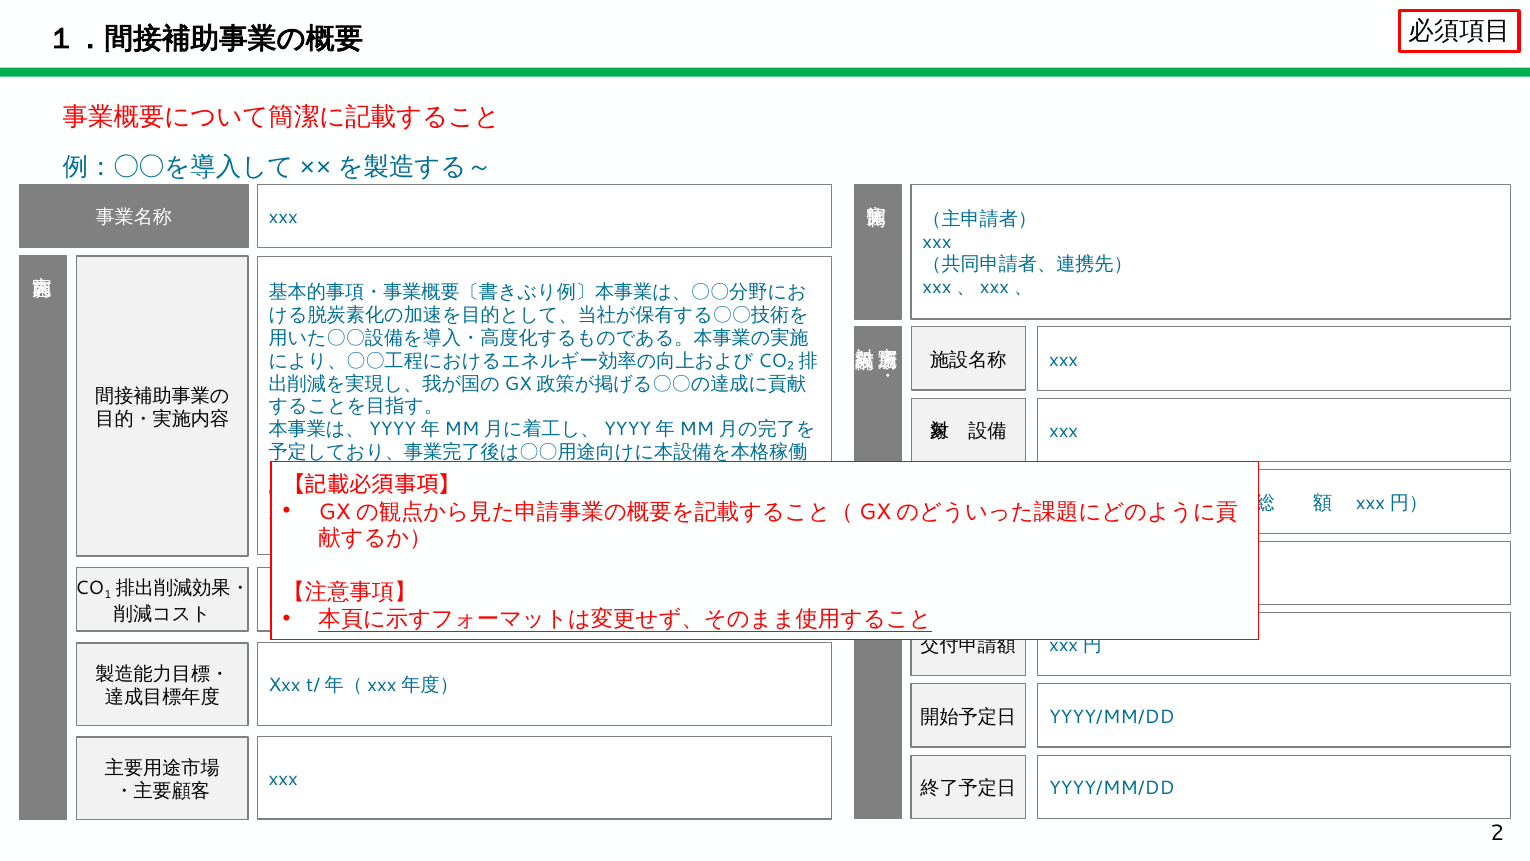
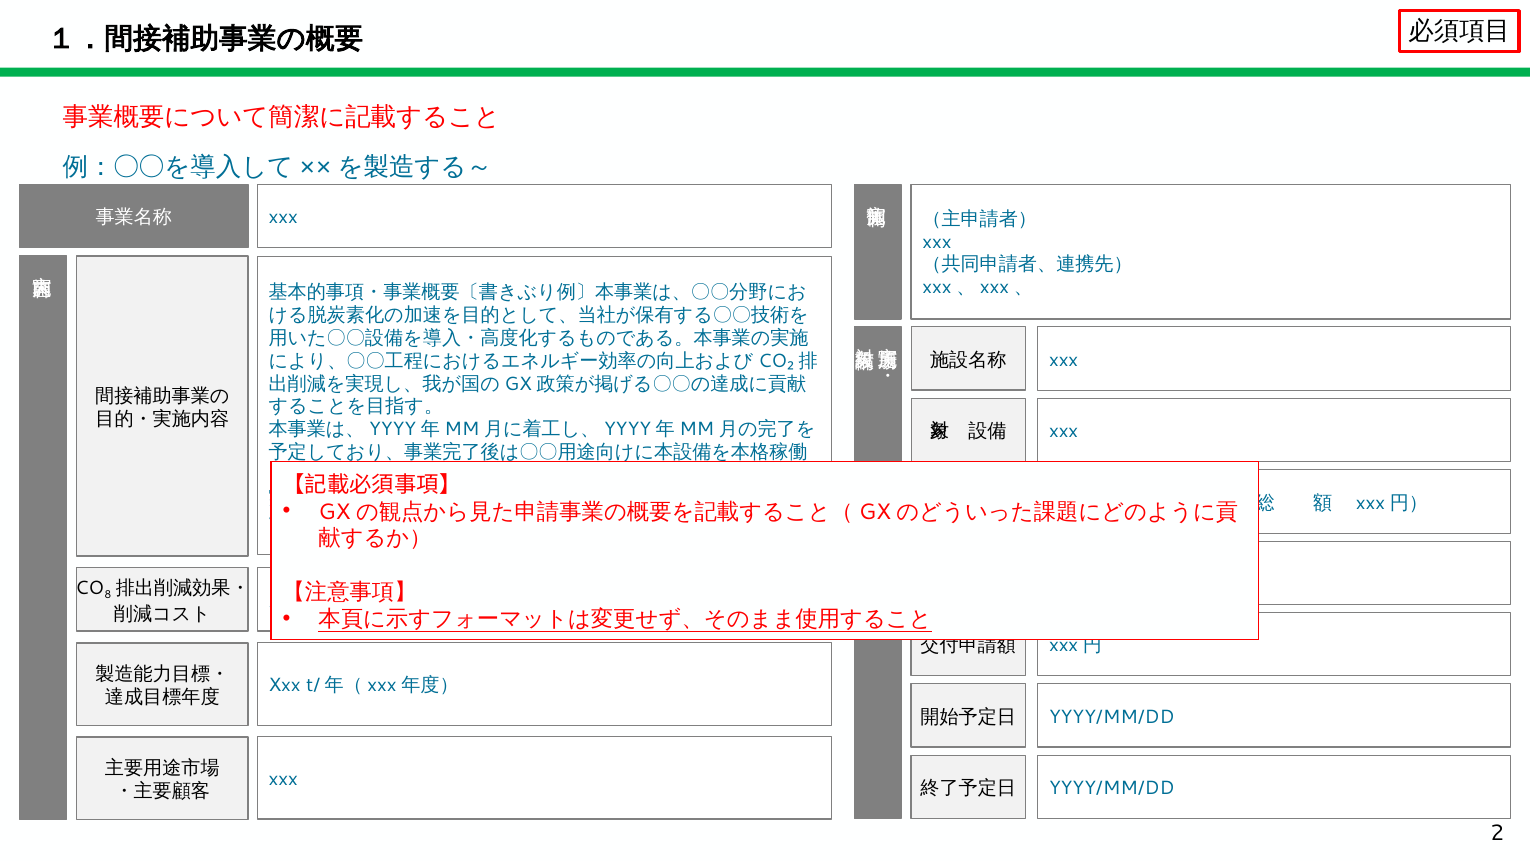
1: 1 -> 8 (108, 595)
